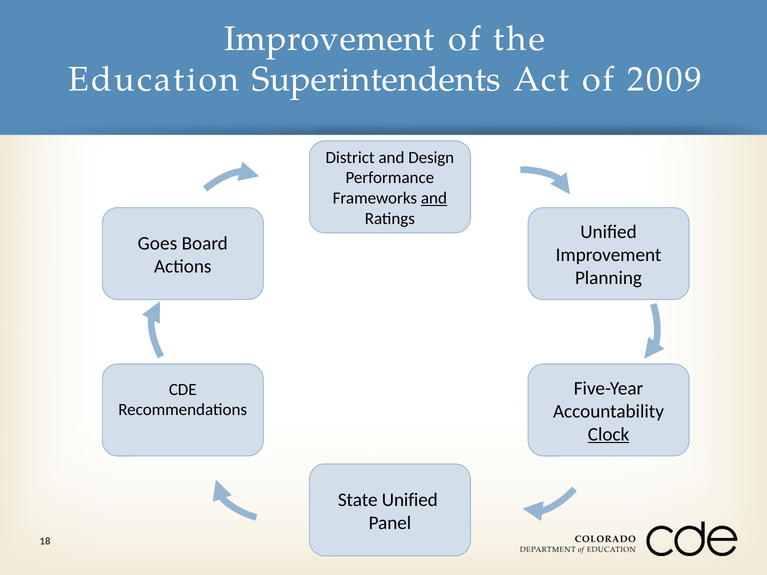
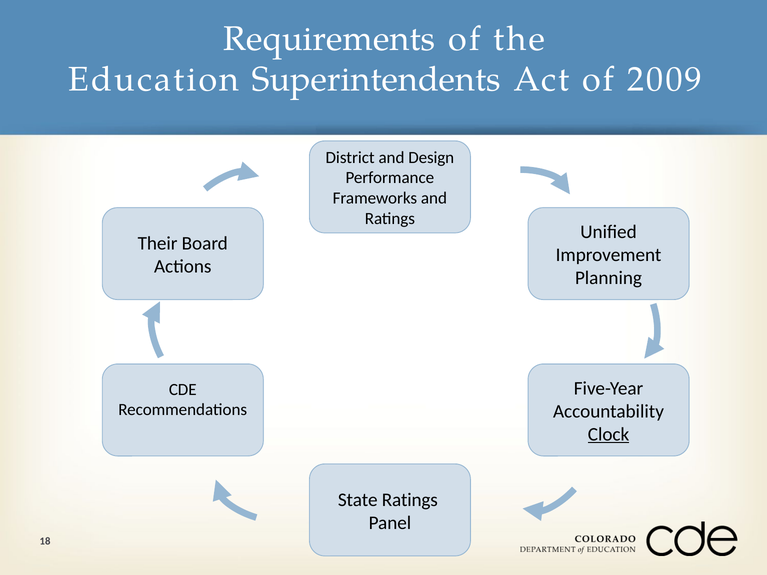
Improvement: Improvement -> Requirements (329, 39)
and underline: present -> none (434, 198)
Goes: Goes -> Their (158, 244)
State Unified: Unified -> Ratings (410, 500)
